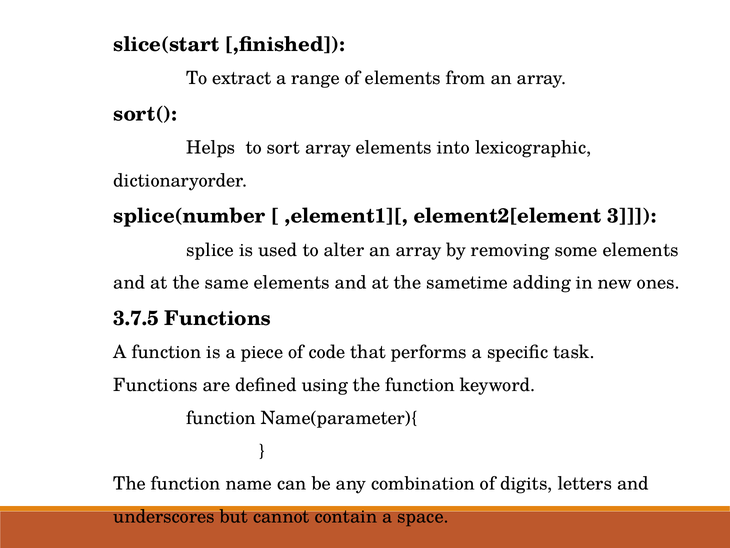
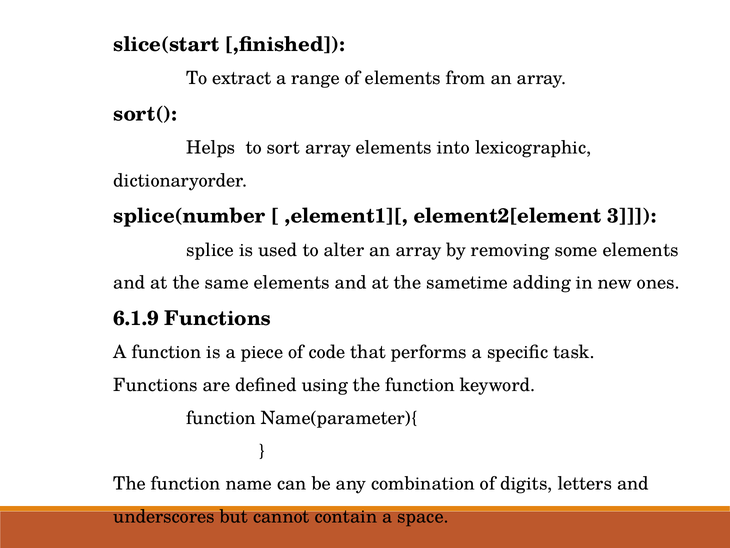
3.7.5: 3.7.5 -> 6.1.9 (136, 318)
